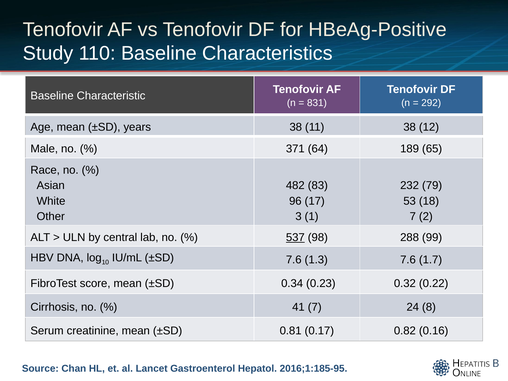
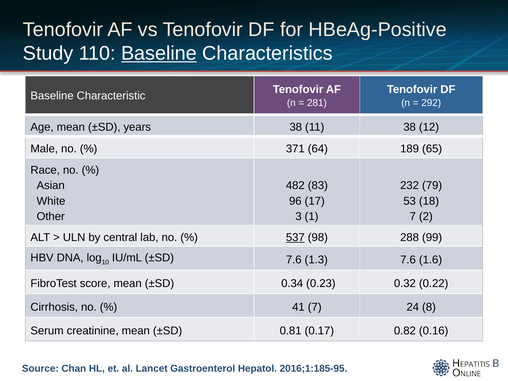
Baseline underline: none -> present (159, 53)
831: 831 -> 281 (317, 103)
1.7: 1.7 -> 1.6 (431, 260)
